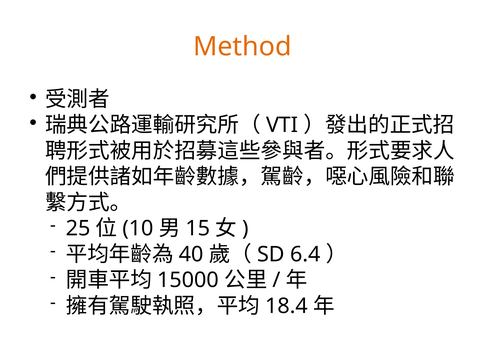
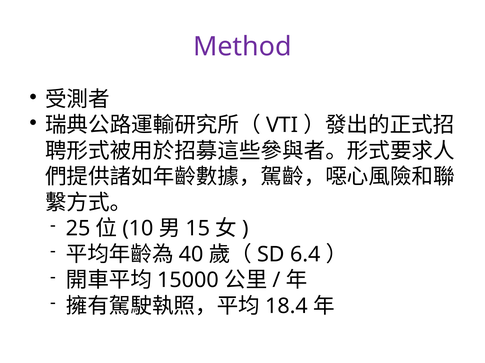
Method colour: orange -> purple (242, 47)
